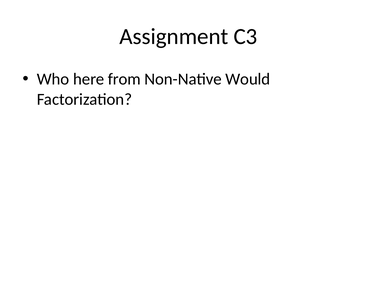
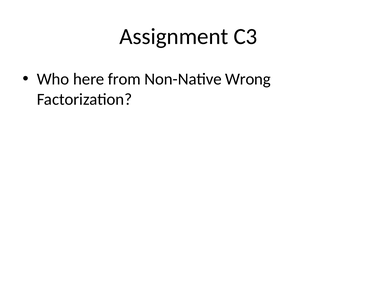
Would: Would -> Wrong (248, 79)
